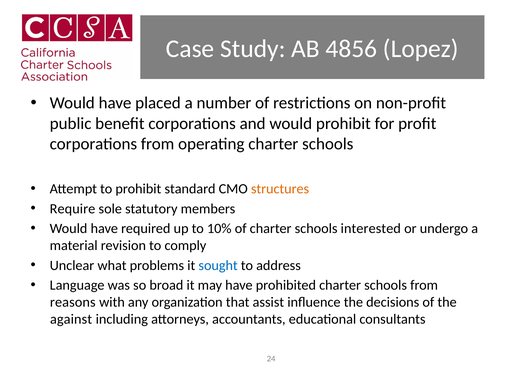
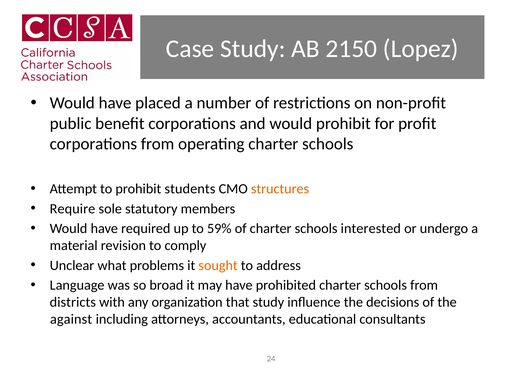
4856: 4856 -> 2150 (351, 49)
standard: standard -> students (190, 189)
10%: 10% -> 59% (219, 229)
sought colour: blue -> orange (218, 266)
reasons: reasons -> districts (73, 303)
that assist: assist -> study (268, 303)
